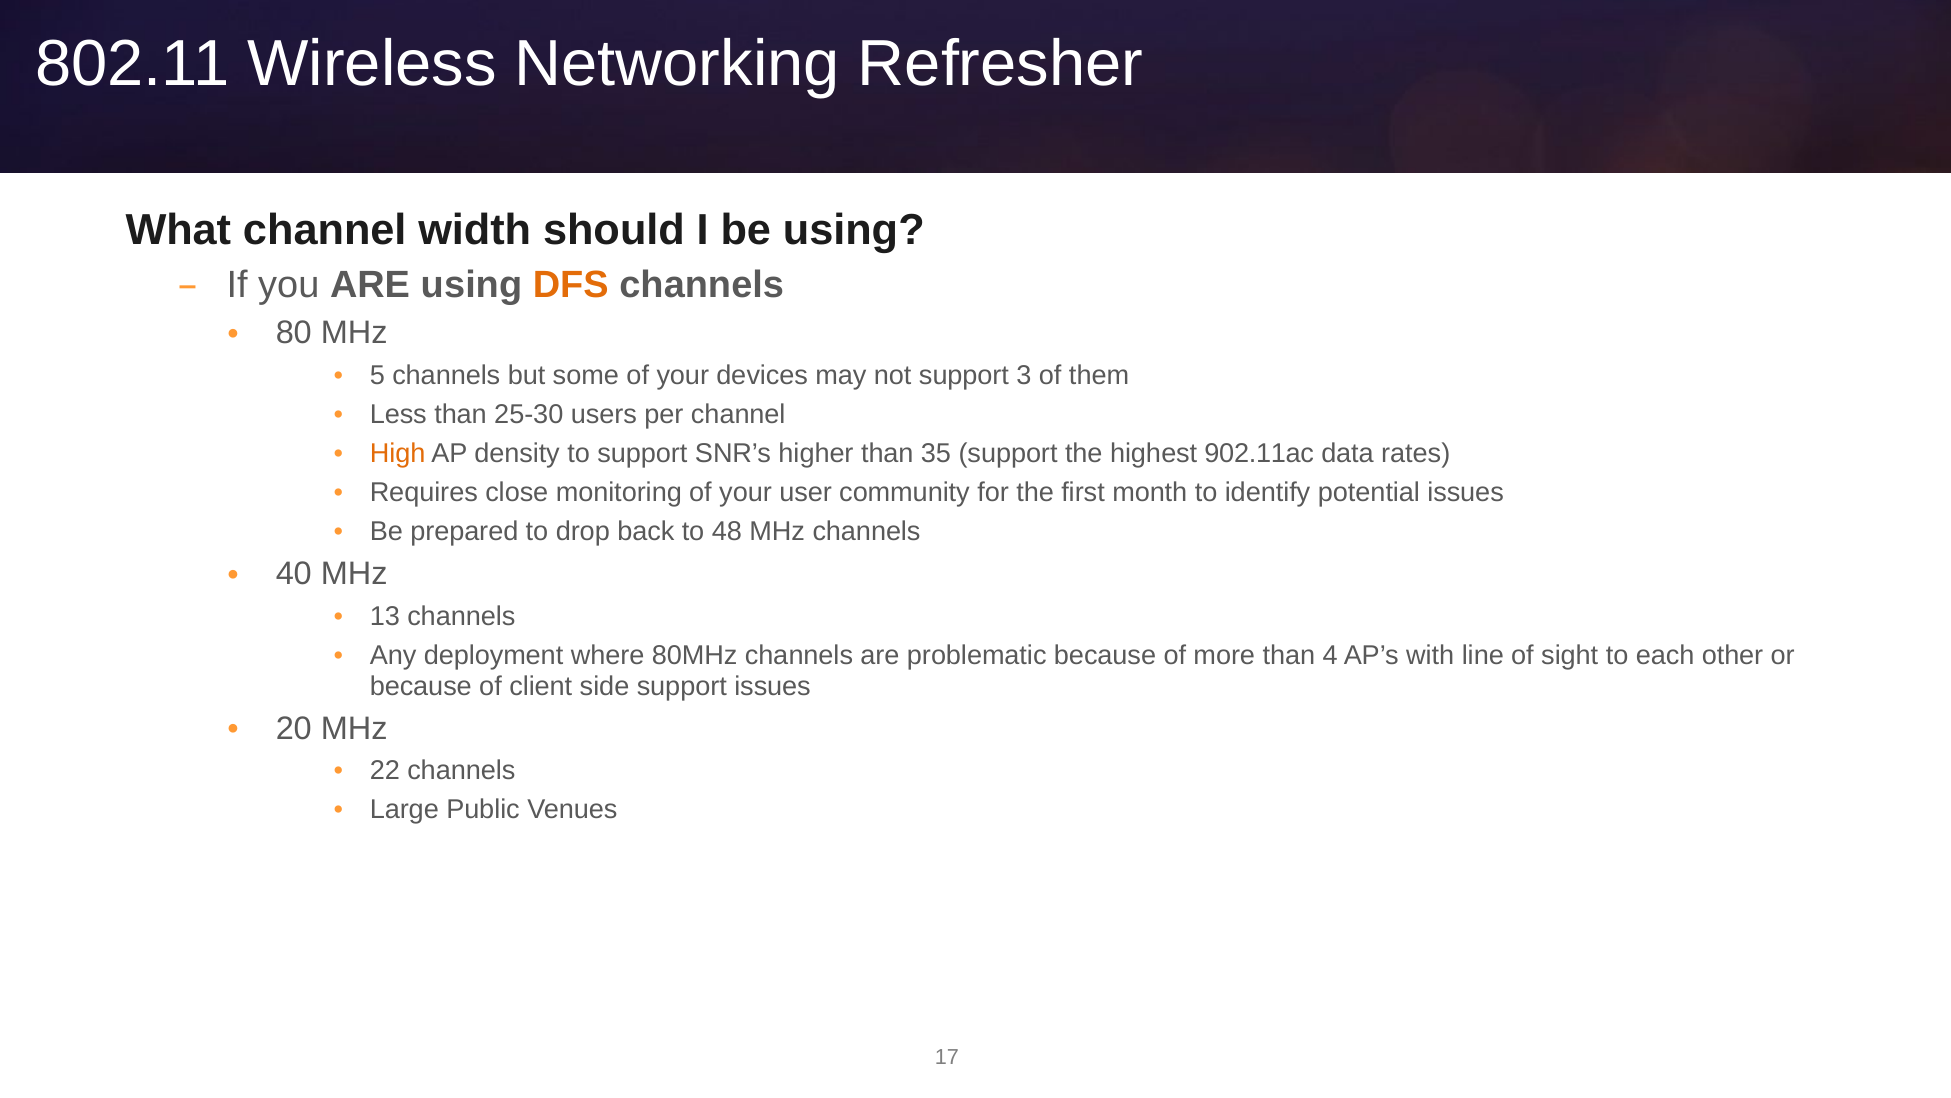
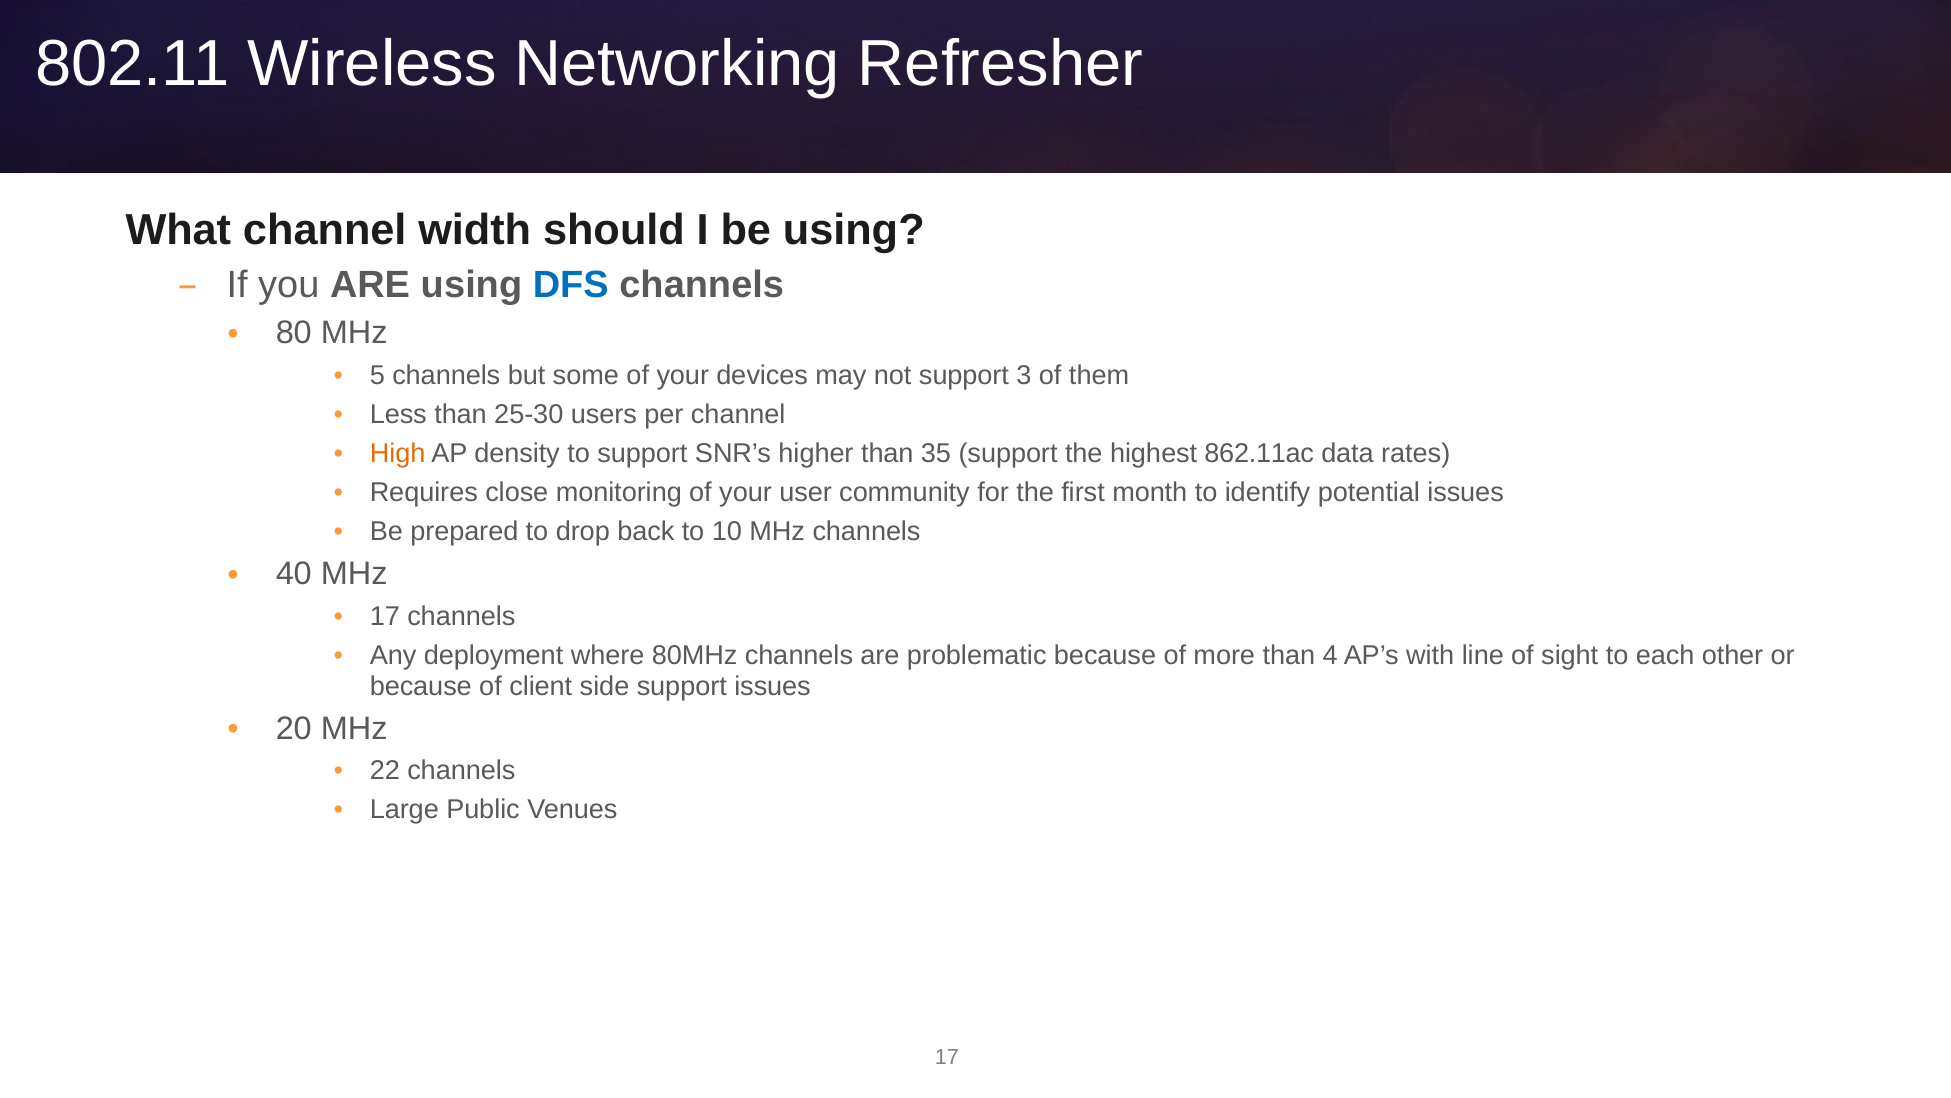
DFS colour: orange -> blue (571, 285)
902.11ac: 902.11ac -> 862.11ac (1259, 453)
48: 48 -> 10 (727, 531)
13: 13 -> 17 (385, 616)
